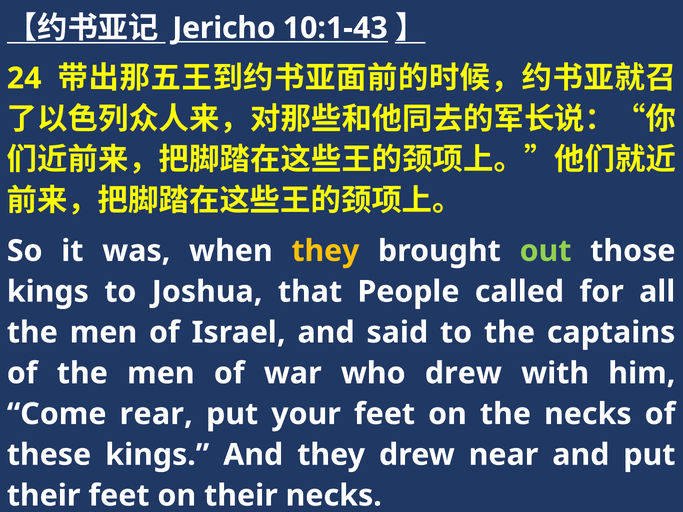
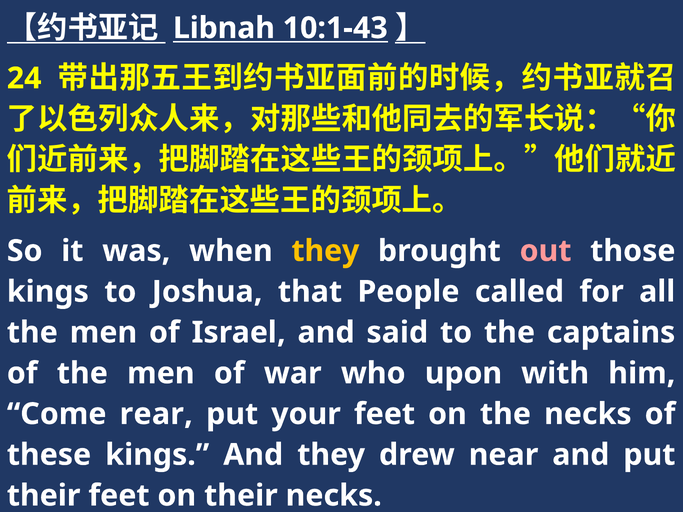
Jericho: Jericho -> Libnah (224, 28)
out colour: light green -> pink (546, 251)
who drew: drew -> upon (463, 373)
